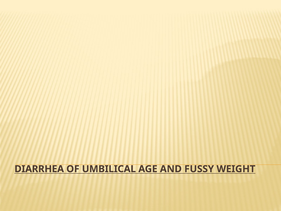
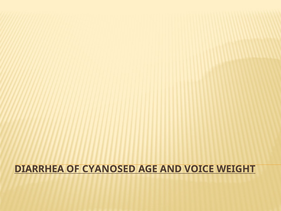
UMBILICAL: UMBILICAL -> CYANOSED (109, 169)
FUSSY: FUSSY -> VOICE (199, 169)
